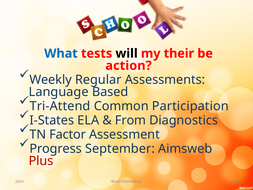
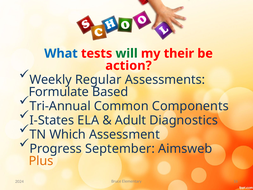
will colour: black -> green (127, 53)
Language: Language -> Formulate (59, 92)
Tri-Attend: Tri-Attend -> Tri-Annual (60, 106)
Participation: Participation -> Components (190, 106)
From: From -> Adult (131, 120)
Factor: Factor -> Which (68, 134)
Plus colour: red -> orange (41, 161)
